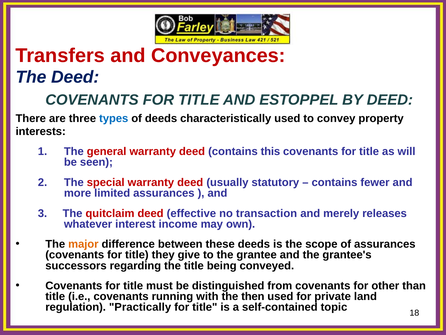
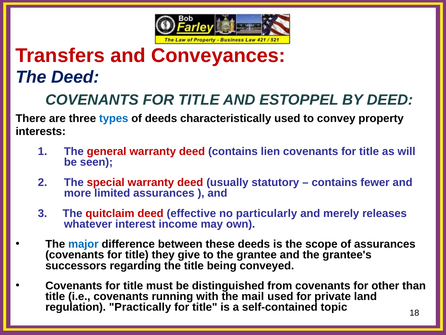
this: this -> lien (270, 151)
transaction: transaction -> particularly (267, 213)
major colour: orange -> blue (83, 244)
then: then -> mail (253, 296)
